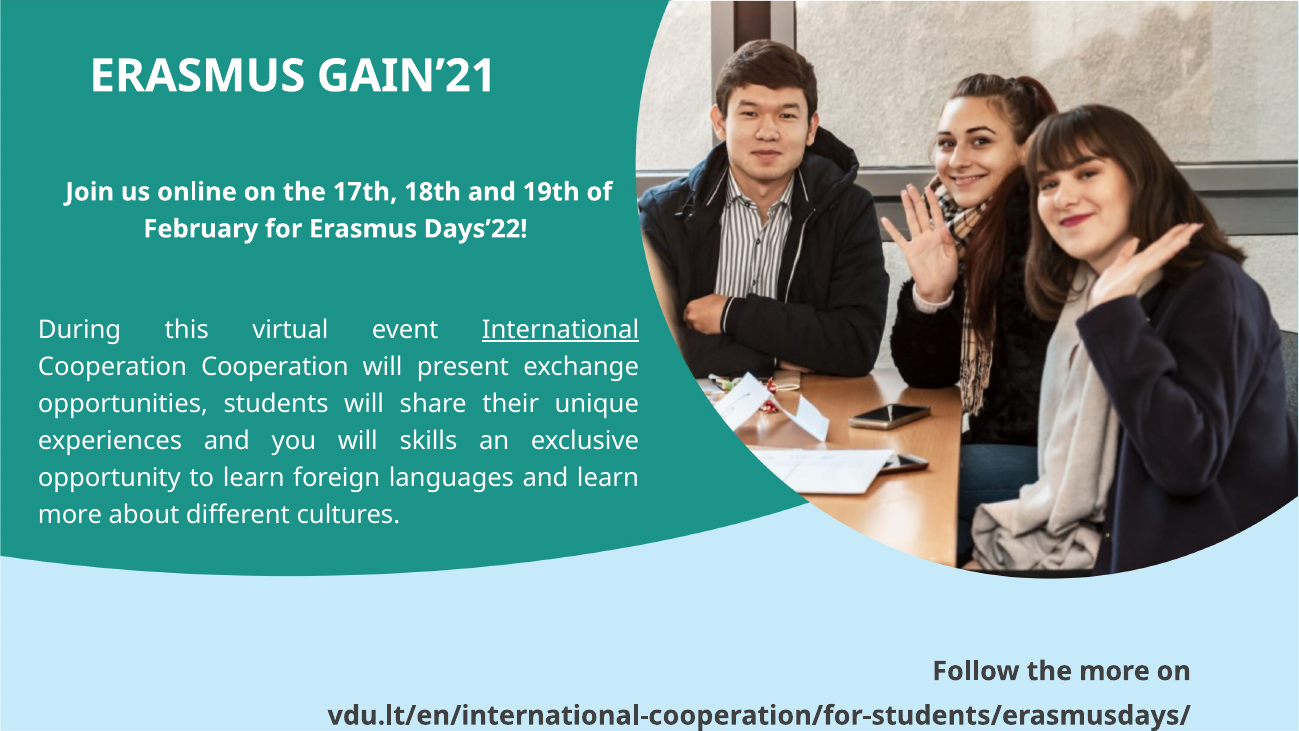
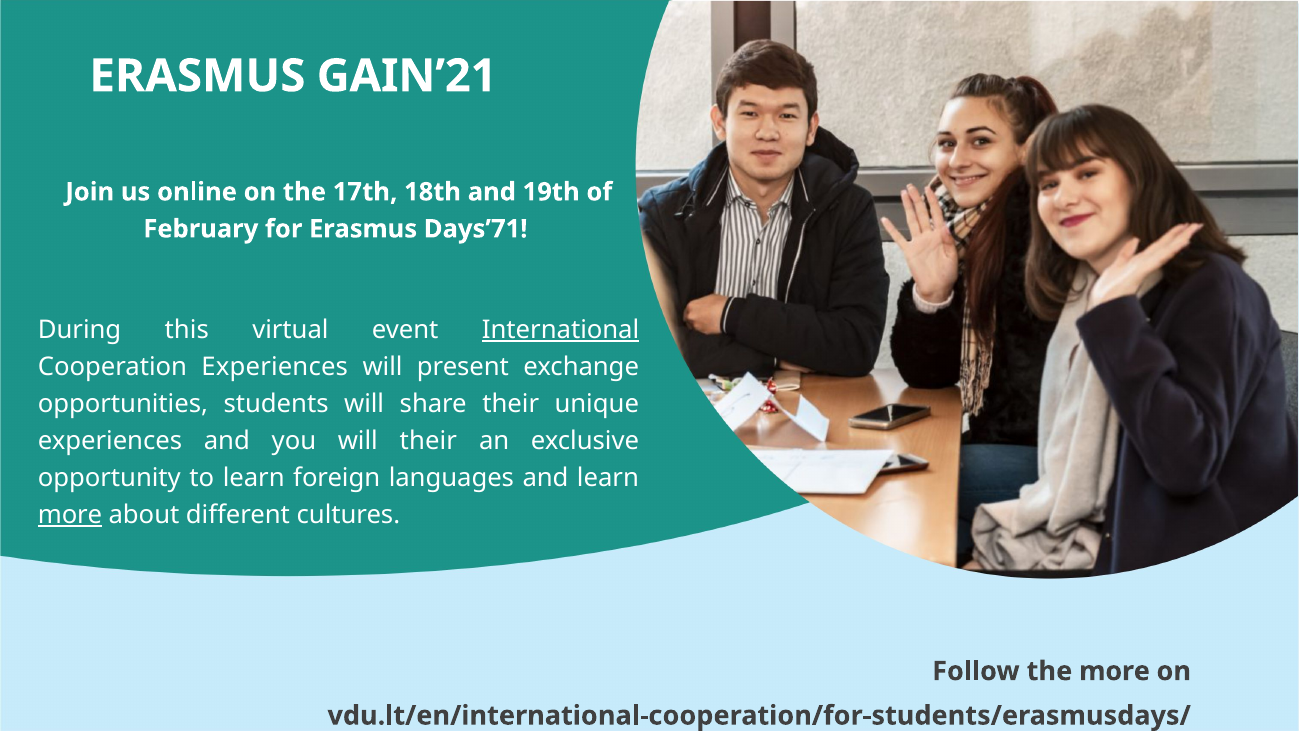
Days’22: Days’22 -> Days’71 (476, 229)
Cooperation Cooperation: Cooperation -> Experiences (275, 367)
will skills: skills -> their (428, 441)
more underline: none -> present (70, 515)
